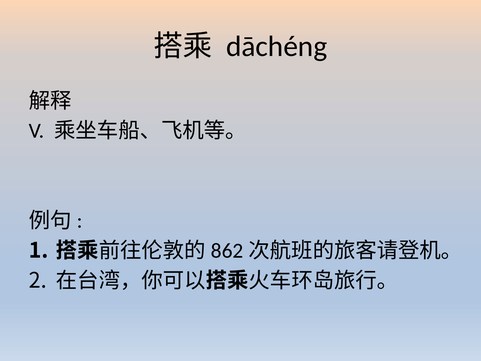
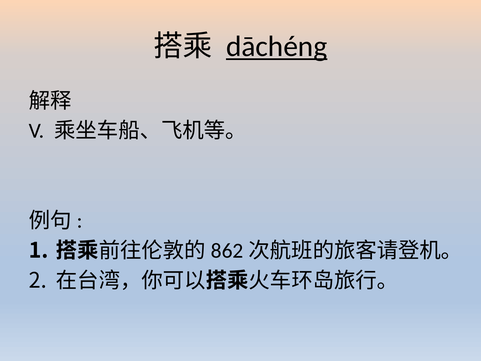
dāchéng underline: none -> present (277, 47)
